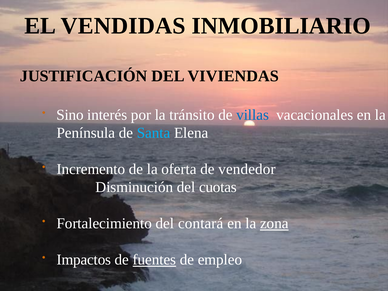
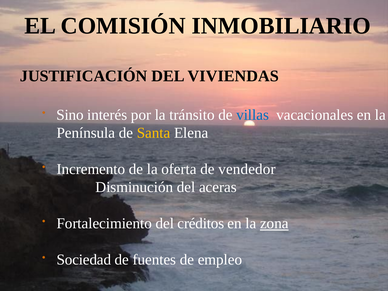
VENDIDAS: VENDIDAS -> COMISIÓN (123, 26)
Santa colour: light blue -> yellow (154, 133)
cuotas: cuotas -> aceras (218, 187)
contará: contará -> créditos (201, 223)
Impactos: Impactos -> Sociedad (84, 260)
fuentes underline: present -> none (154, 260)
